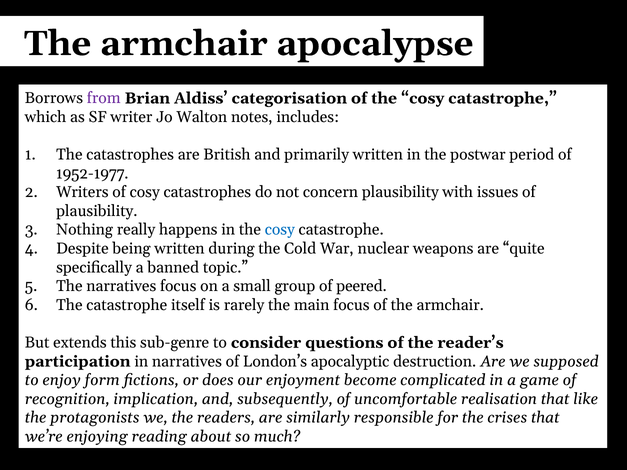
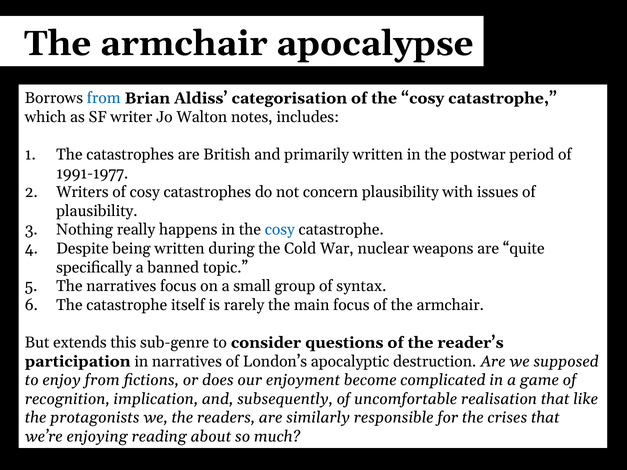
from colour: purple -> blue (104, 98)
1952-1977: 1952-1977 -> 1991-1977 (92, 173)
peered: peered -> syntax (361, 286)
enjoy form: form -> from (102, 380)
